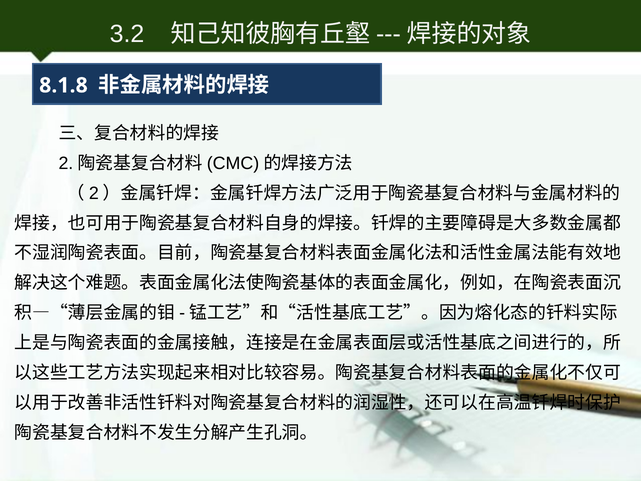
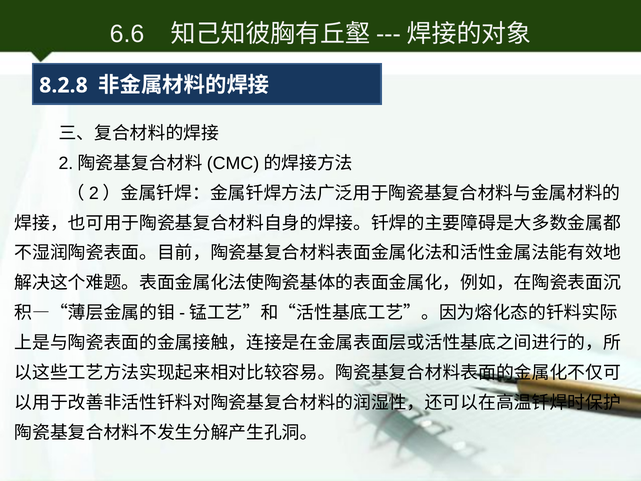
3.2: 3.2 -> 6.6 (127, 34)
8.1.8: 8.1.8 -> 8.2.8 (63, 85)
